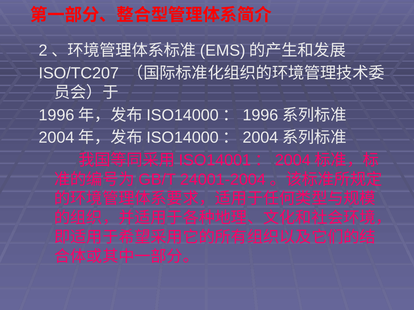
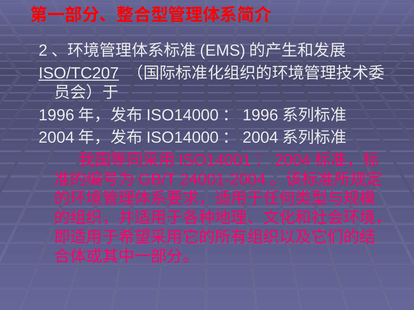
ISO/TC207 underline: none -> present (79, 73)
